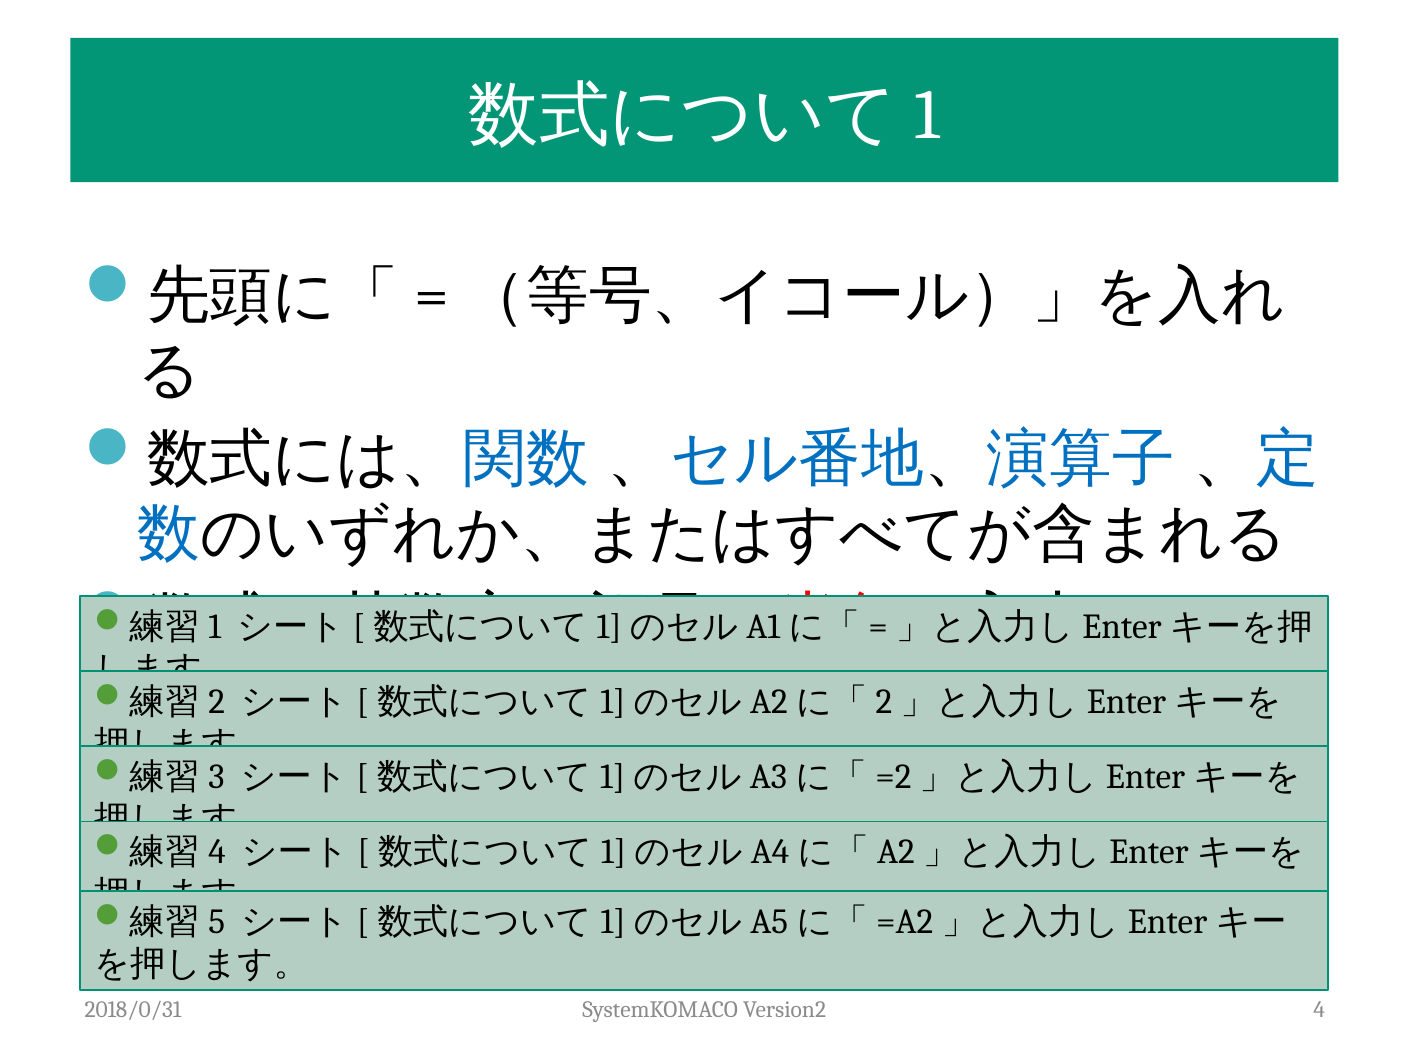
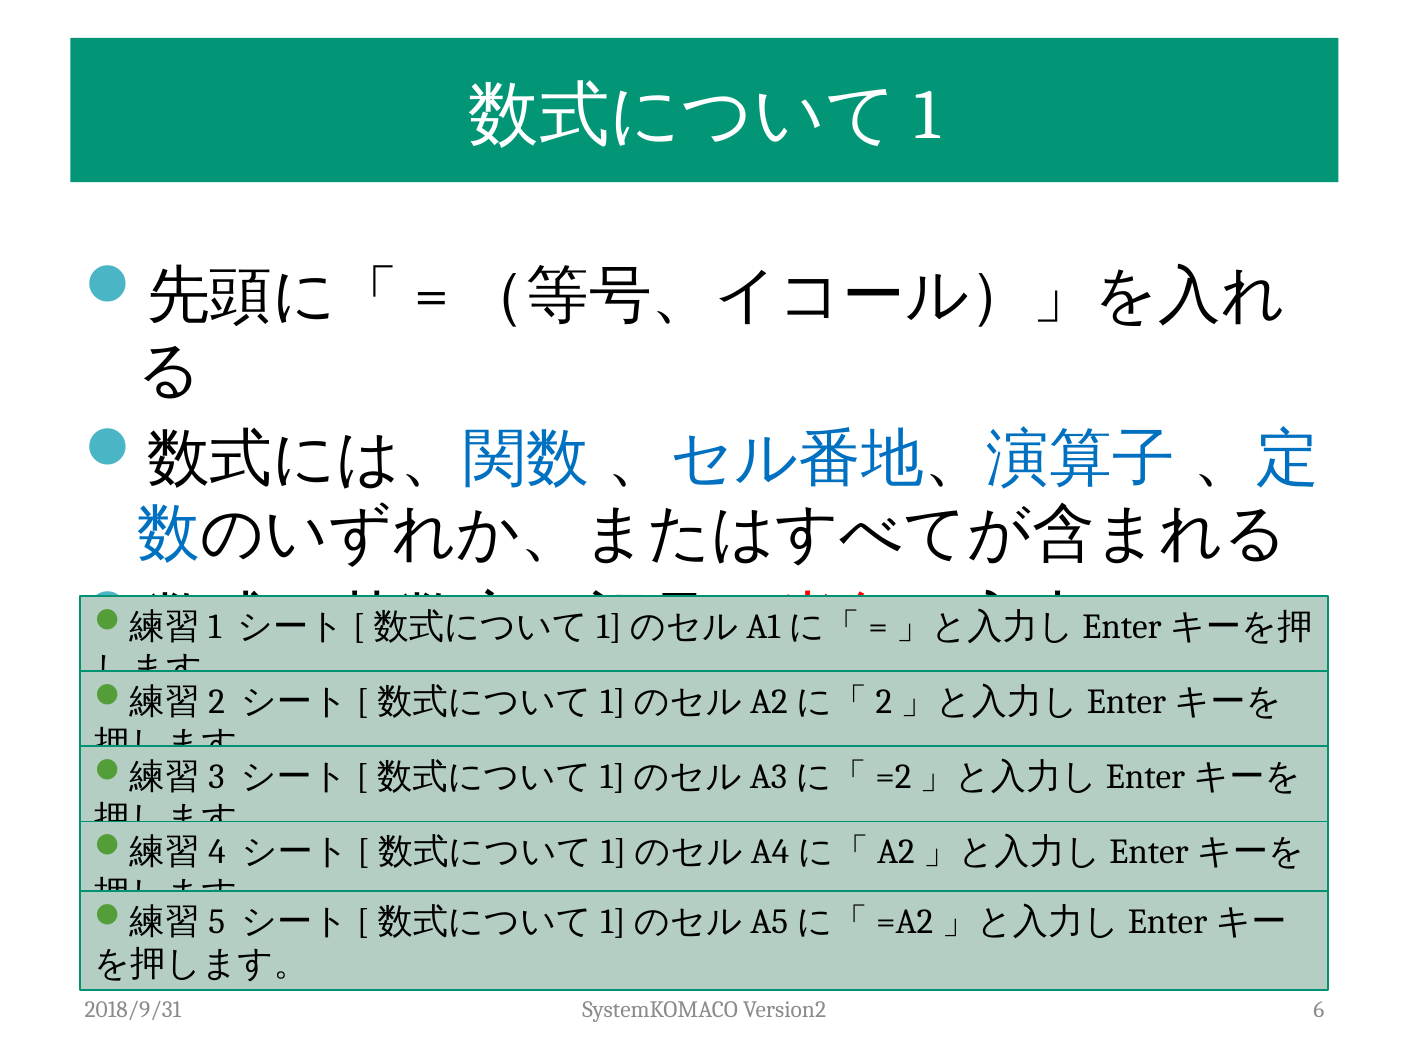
2018/0/31: 2018/0/31 -> 2018/9/31 (133, 1009)
4: 4 -> 6 (1319, 1009)
